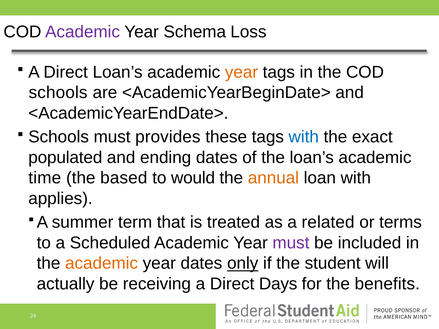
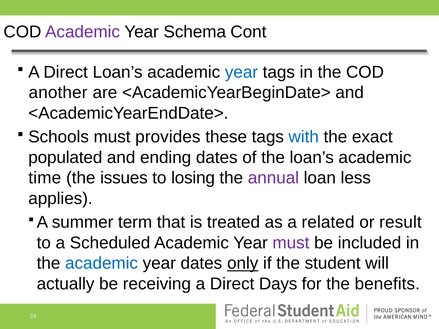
Loss: Loss -> Cont (248, 32)
year colour: orange -> blue (241, 72)
schools: schools -> another (58, 93)
based: based -> issues (124, 178)
would: would -> losing (193, 178)
annual colour: orange -> purple (273, 178)
loan with: with -> less (356, 178)
terms: terms -> result (400, 223)
academic colour: orange -> blue (102, 264)
